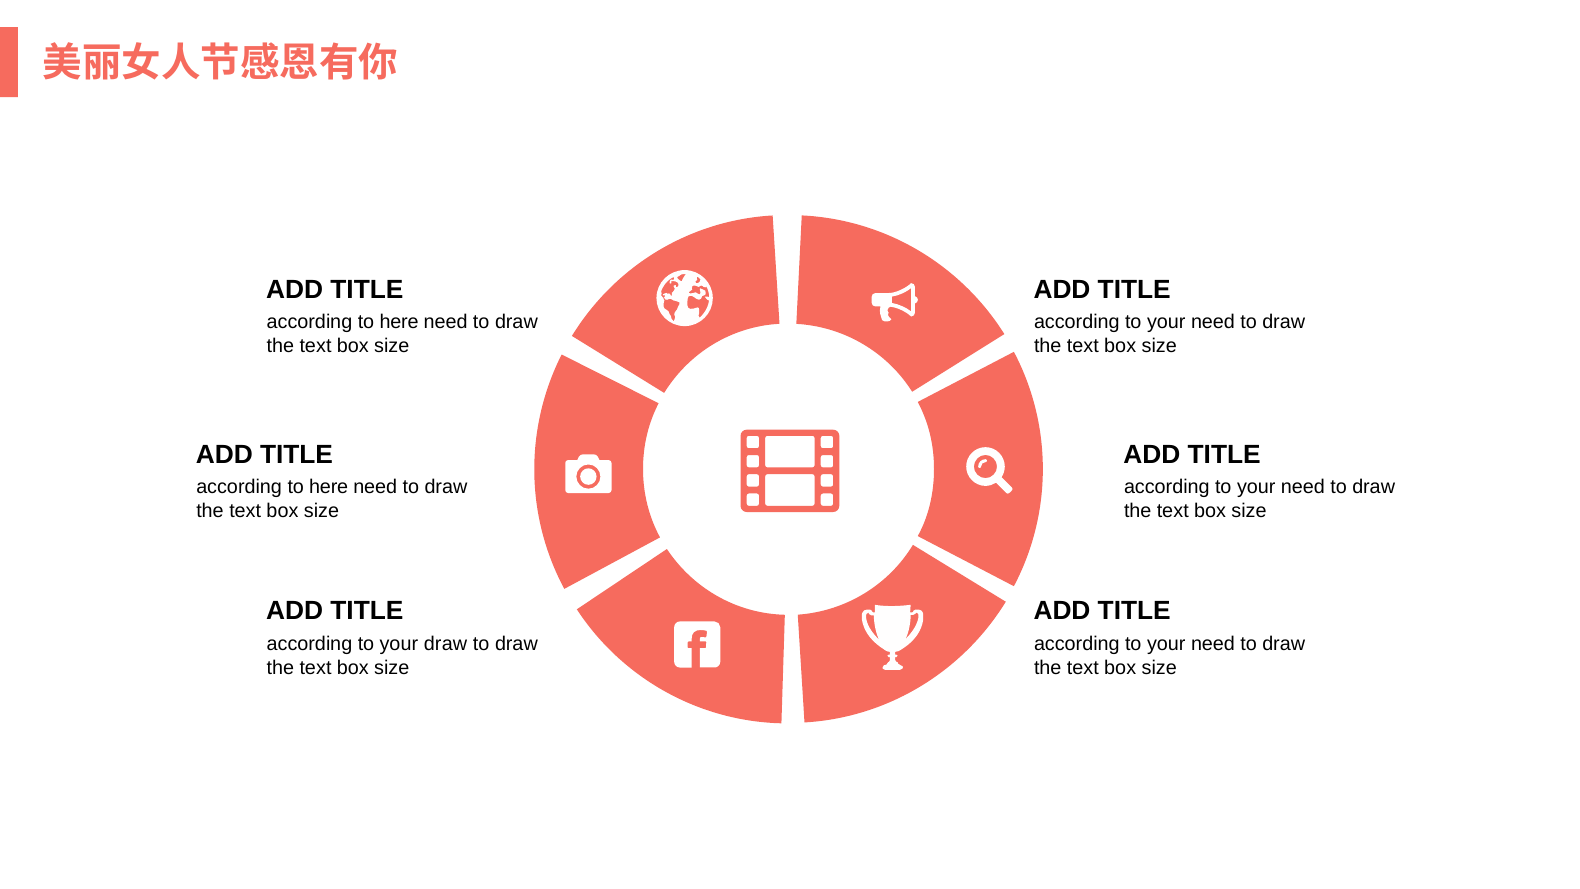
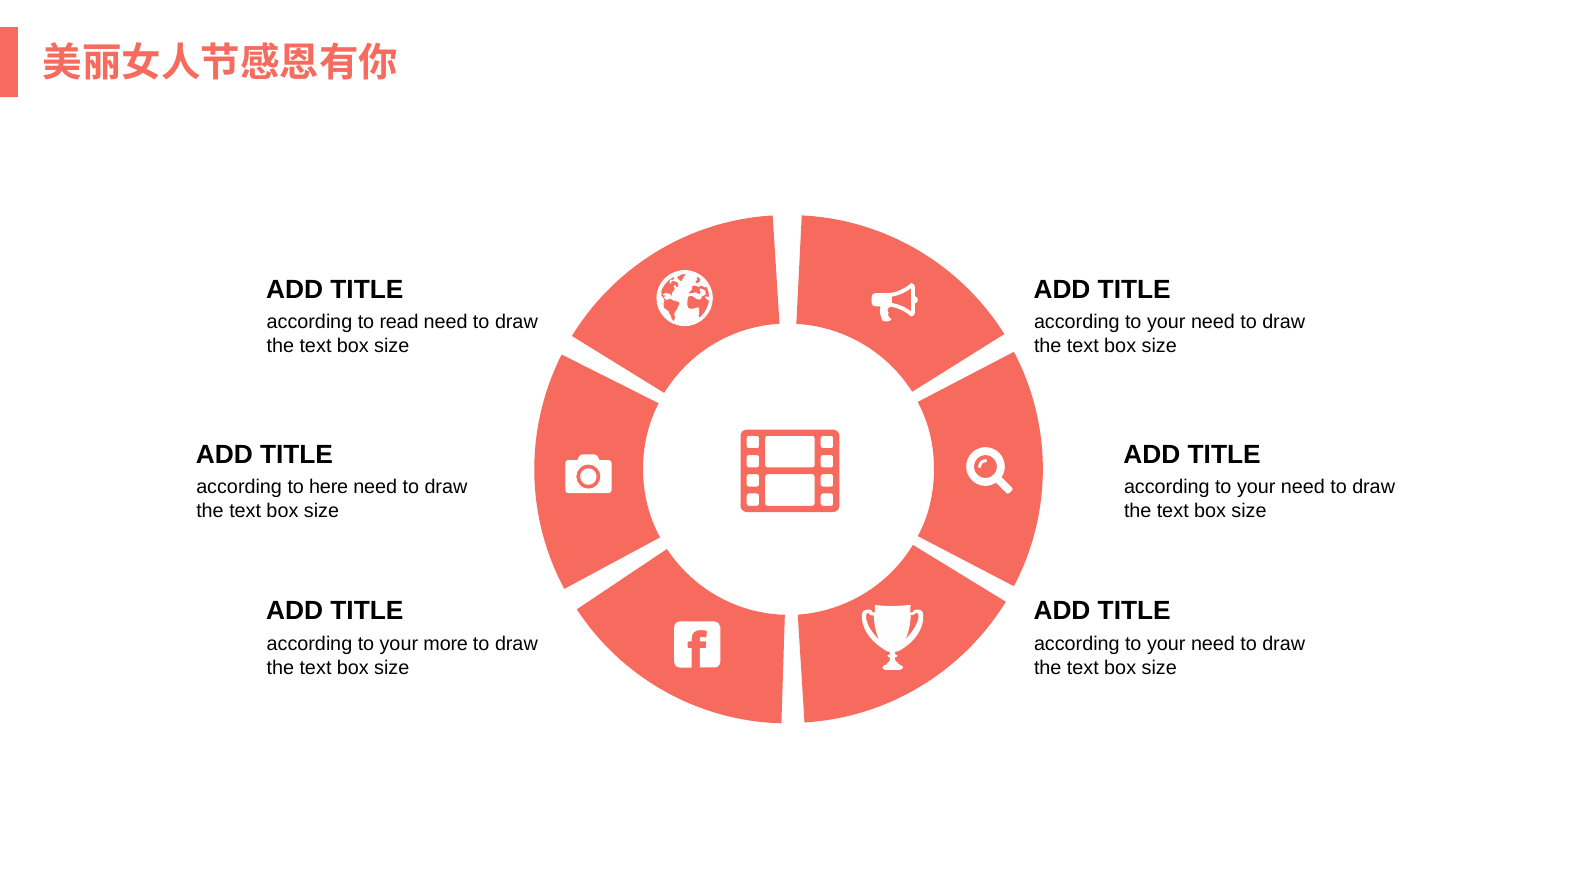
here: here -> read (399, 322)
your draw: draw -> more (446, 644)
